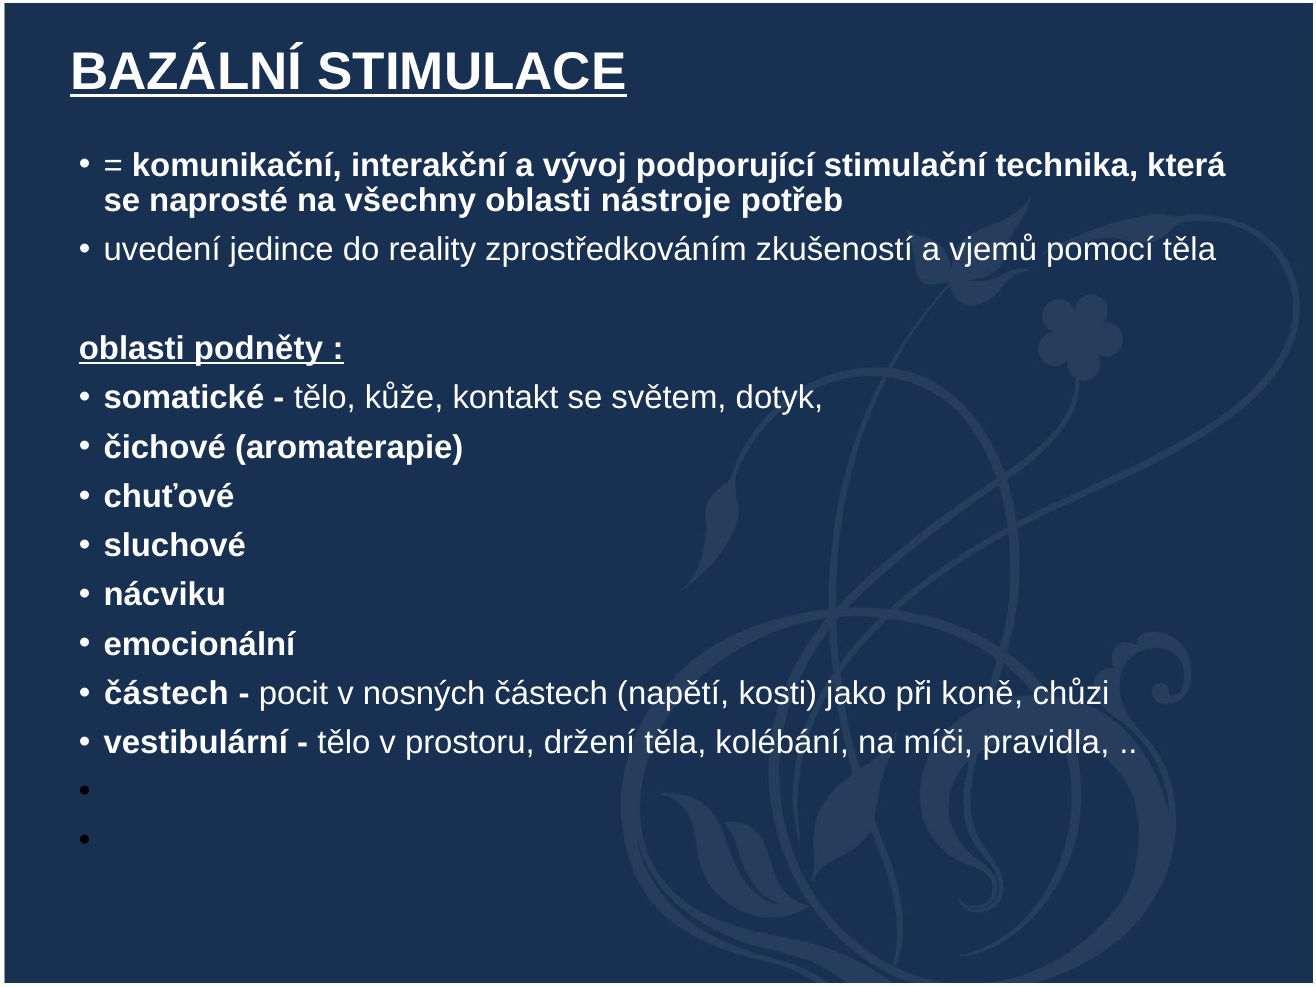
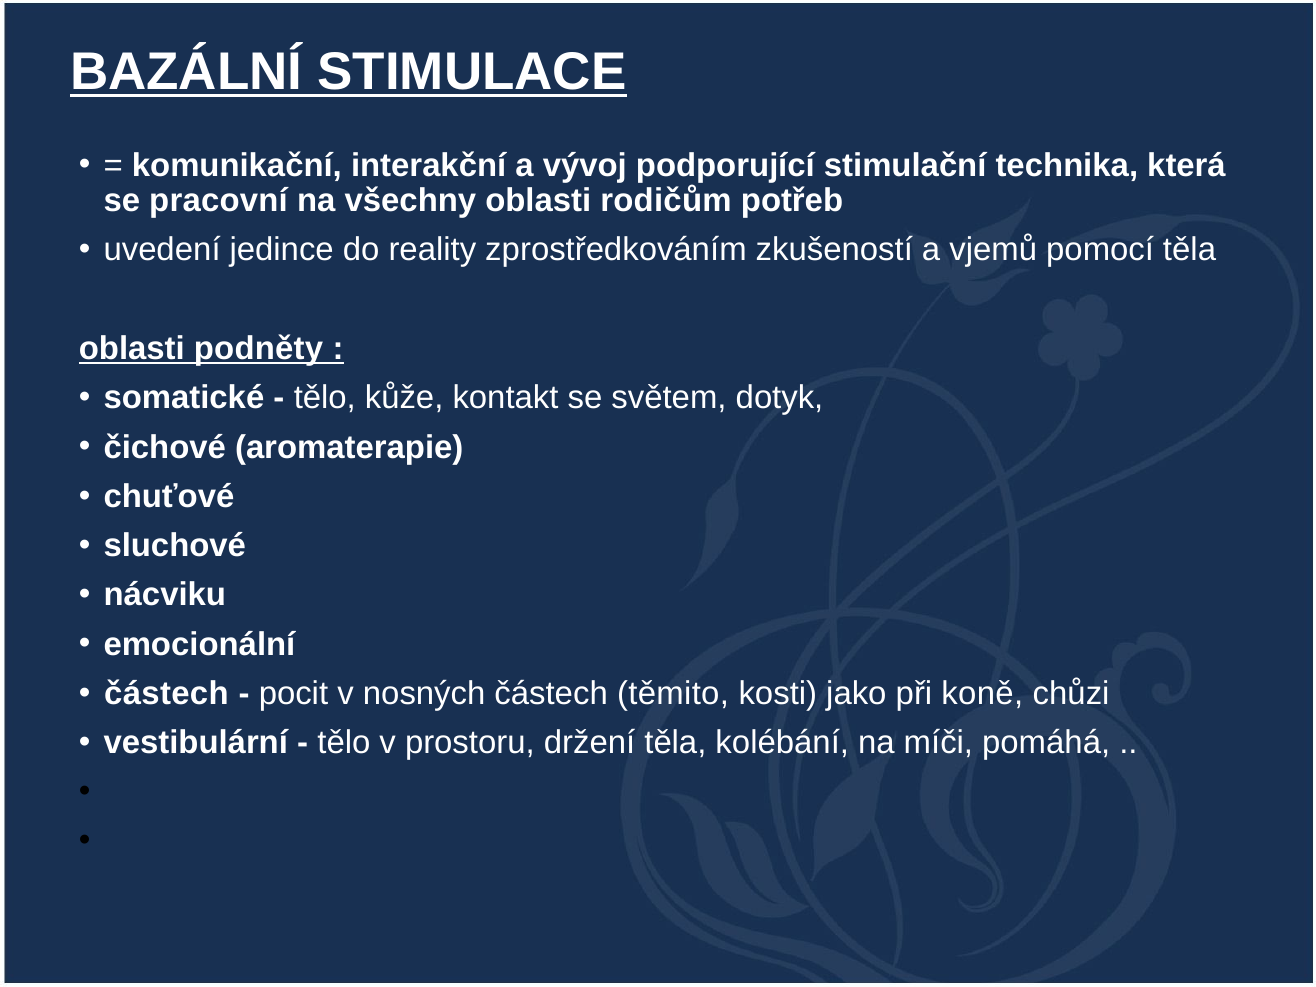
naprosté: naprosté -> pracovní (218, 201)
nástroje: nástroje -> rodičům (666, 201)
napětí: napětí -> těmito (673, 694)
pravidla: pravidla -> pomáhá (1046, 743)
